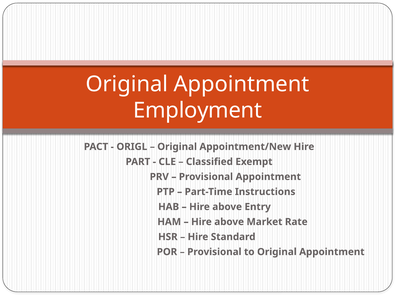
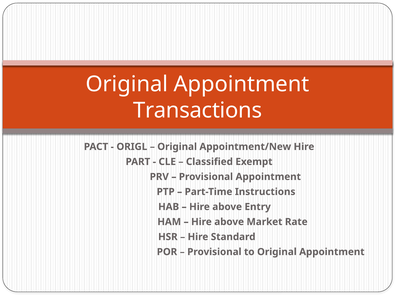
Employment: Employment -> Transactions (198, 110)
